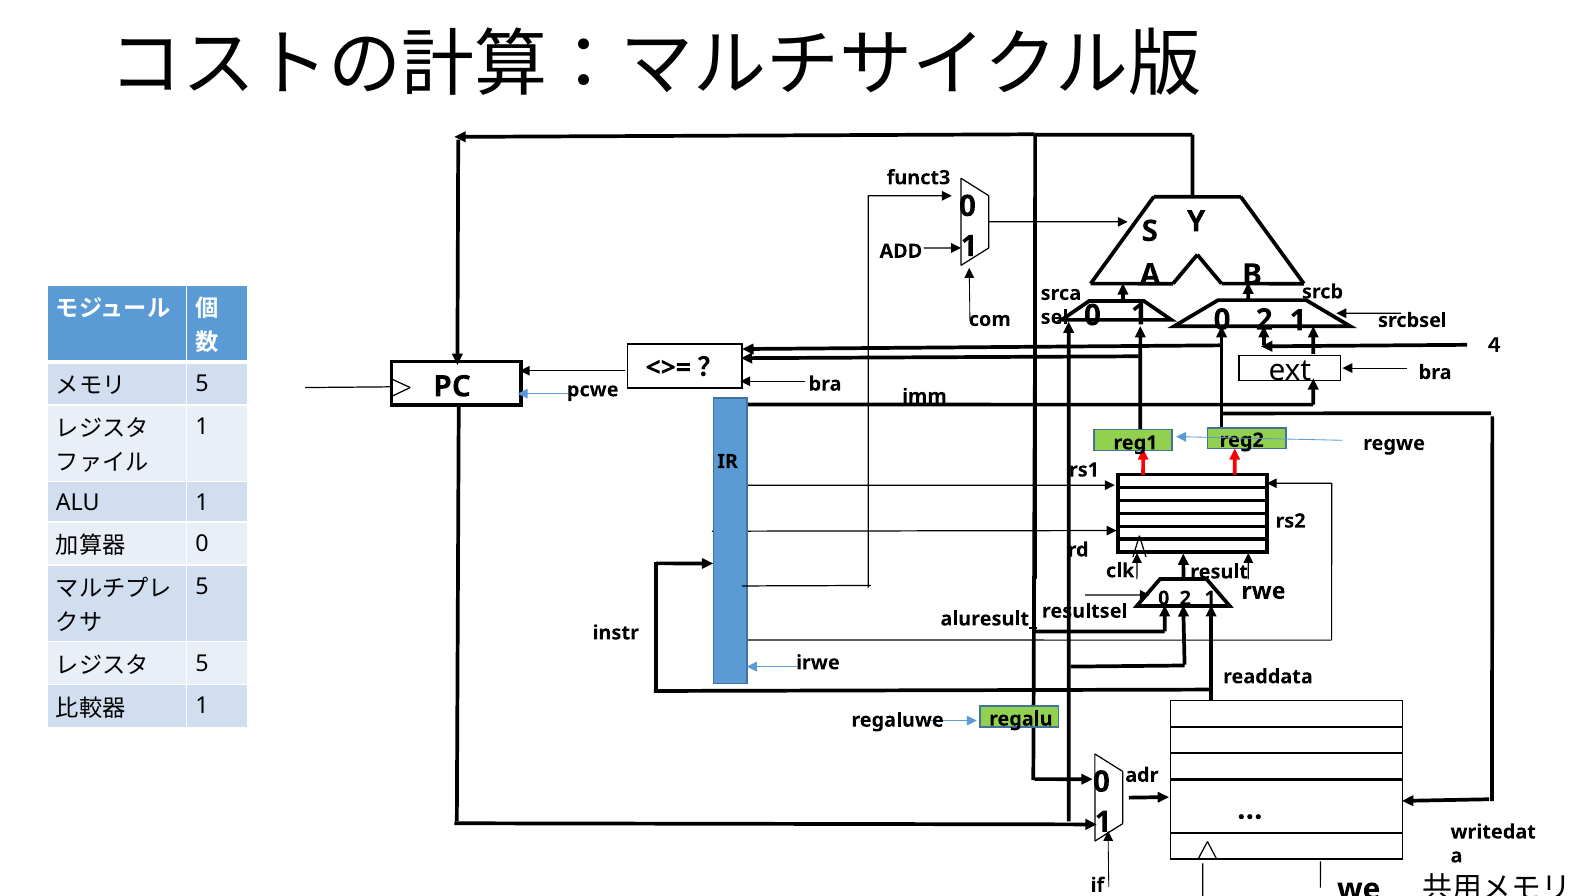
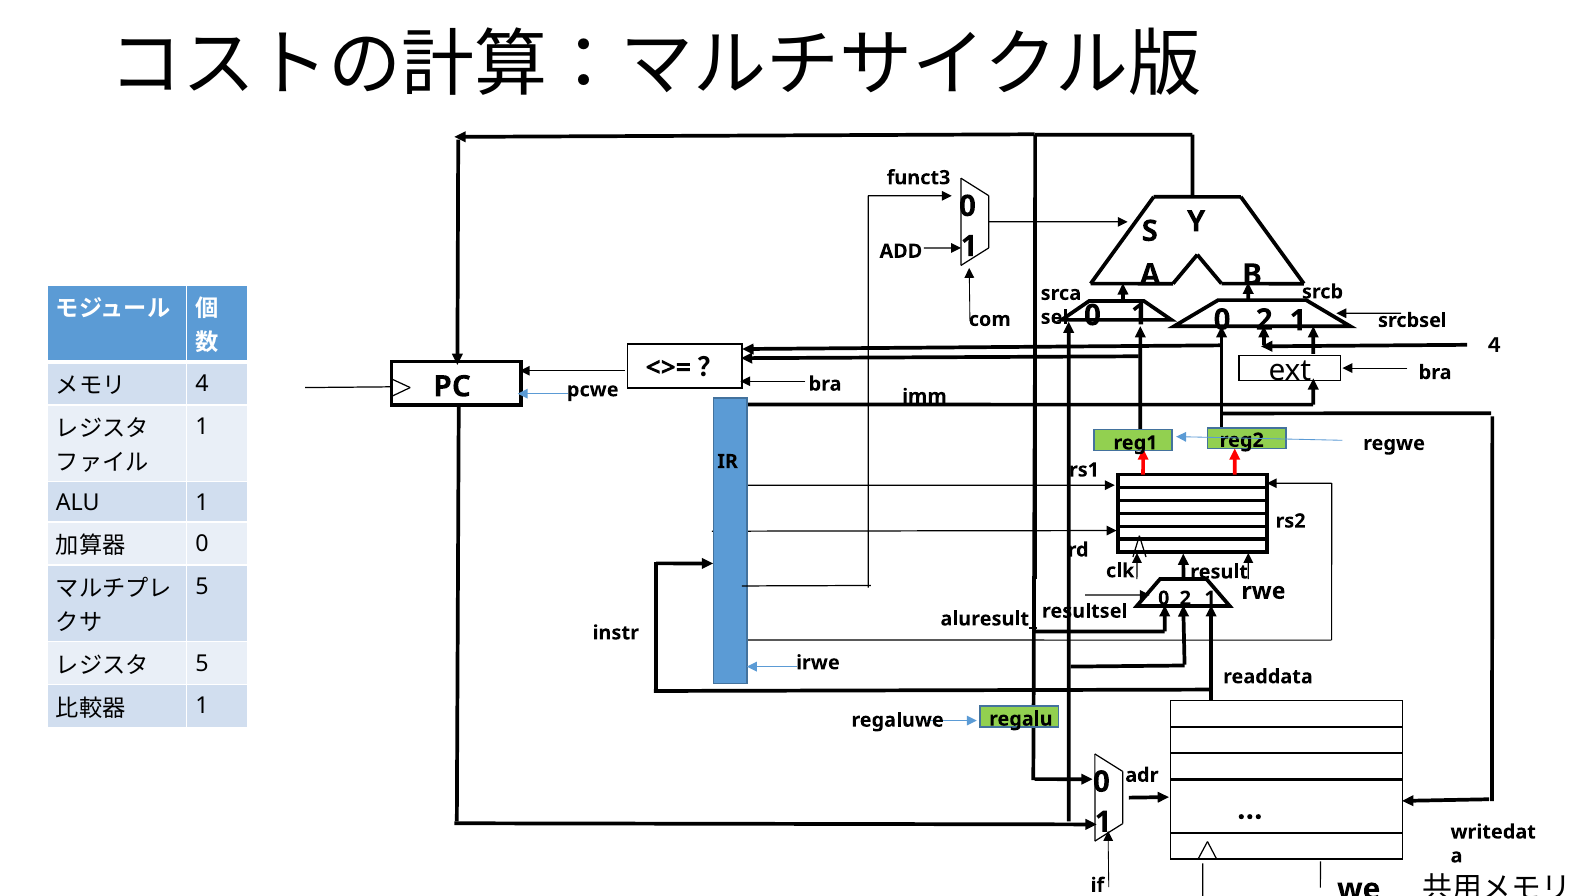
5: 5 -> 4 (202, 384)
